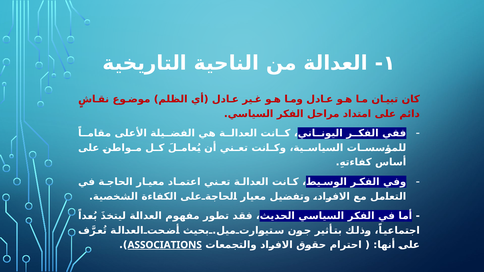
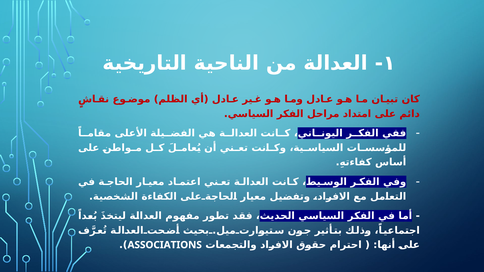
ASSOCIATIONS underline: present -> none (165, 245)
